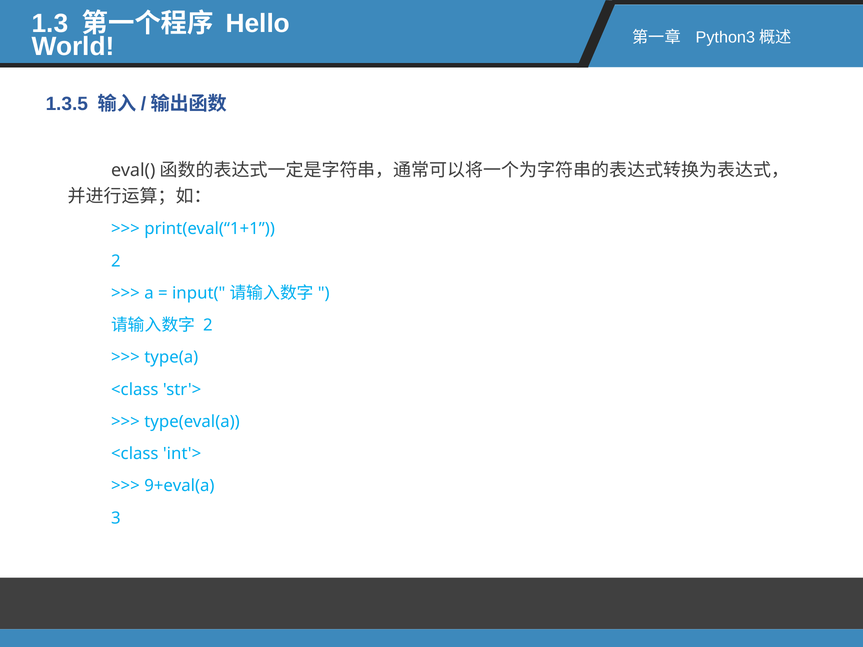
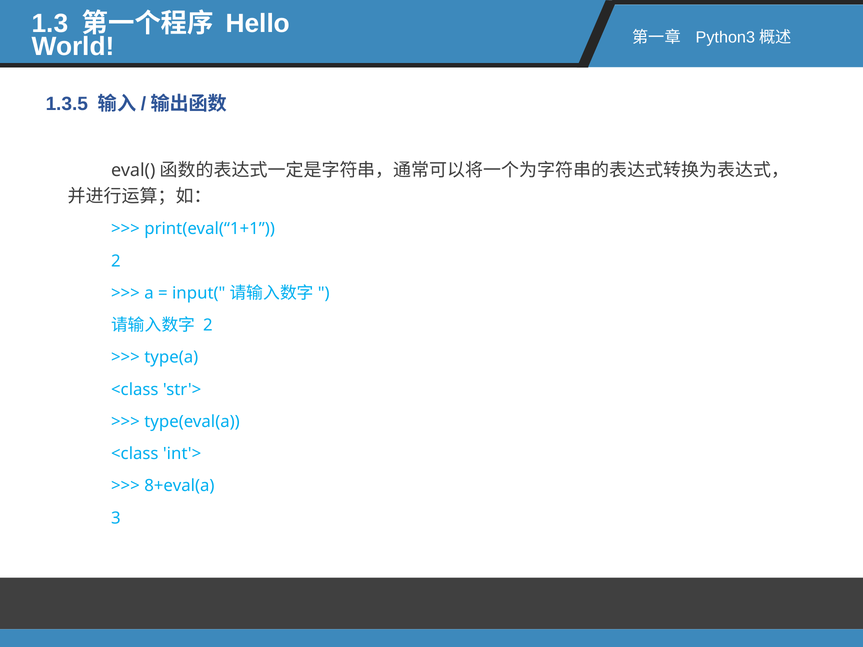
9+eval(a: 9+eval(a -> 8+eval(a (179, 486)
